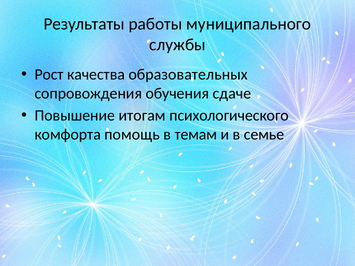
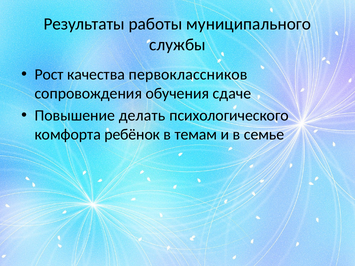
образовательных: образовательных -> первоклассников (188, 74)
итогам: итогам -> делать (142, 116)
помощь: помощь -> ребёнок (132, 134)
